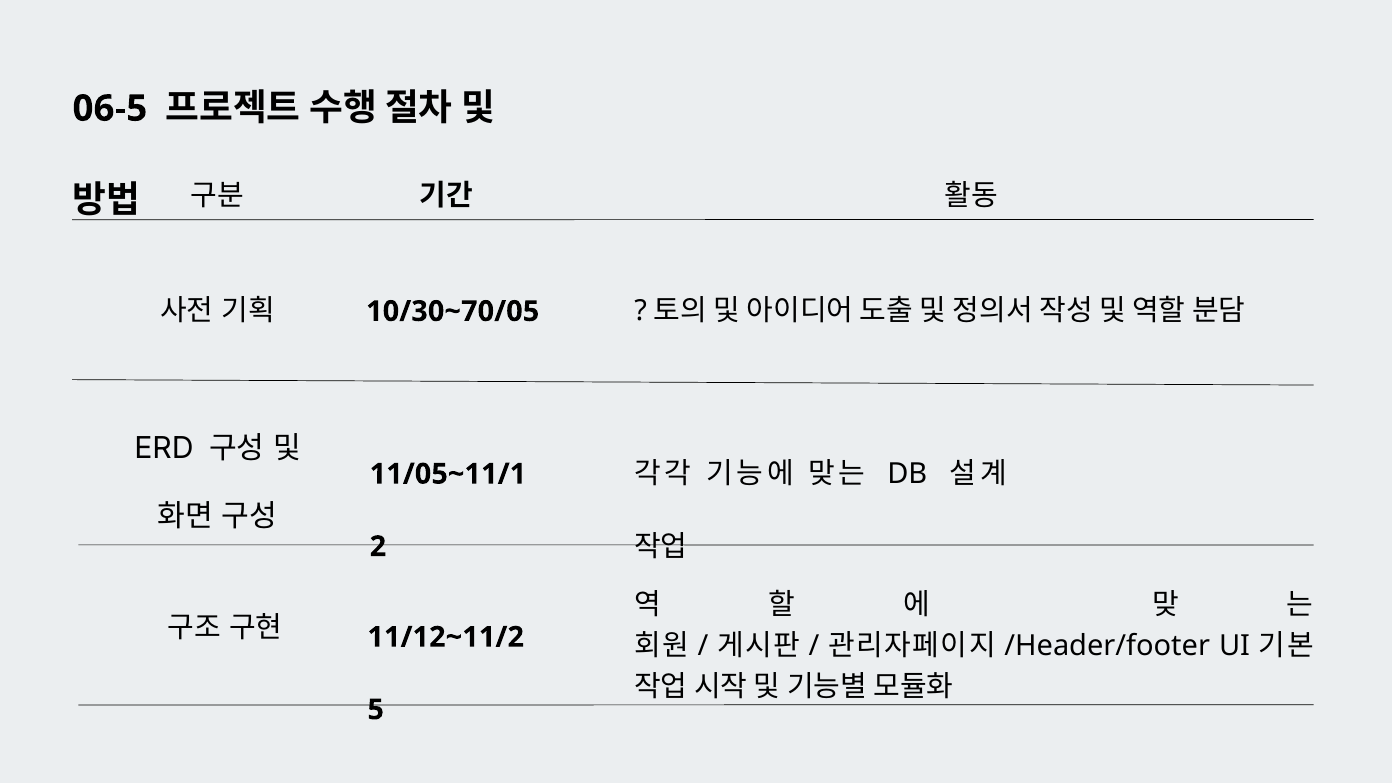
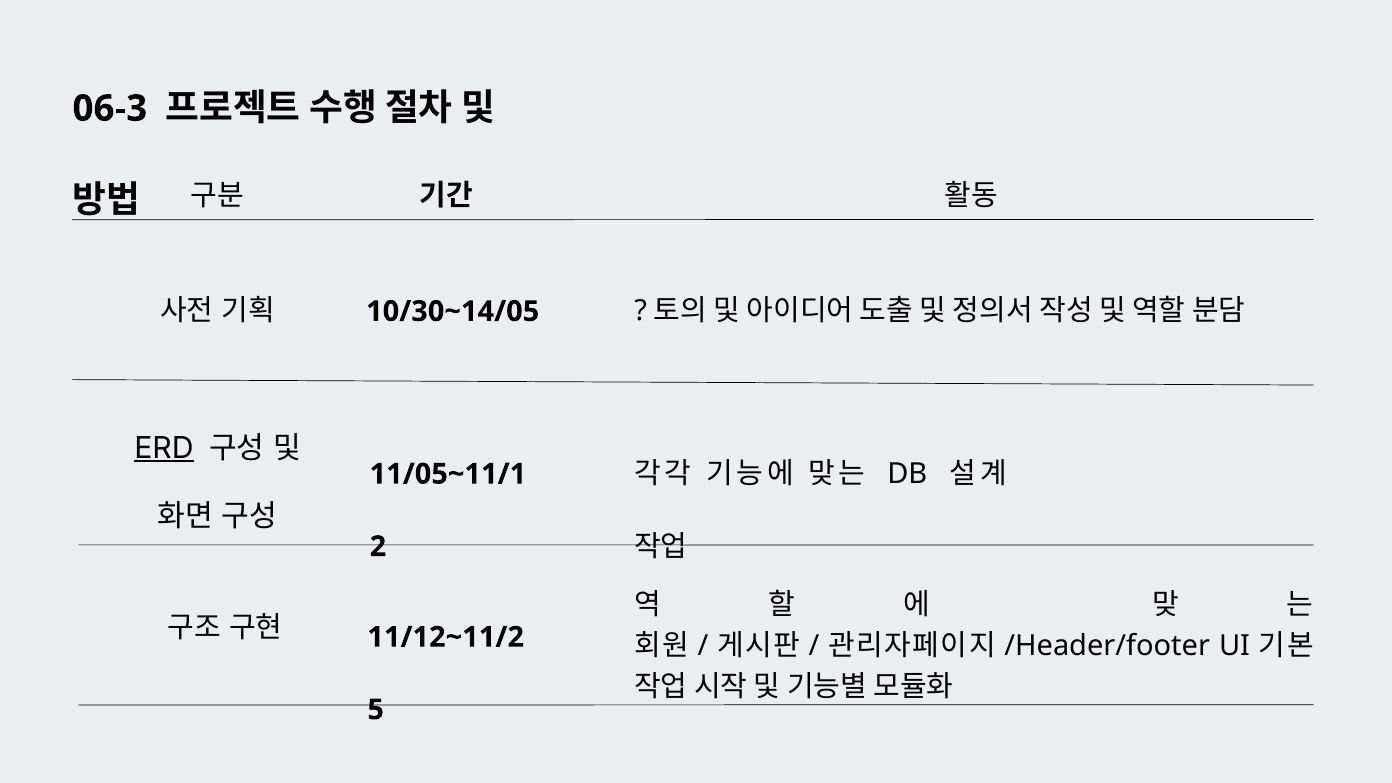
06-5: 06-5 -> 06-3 (110, 109)
10/30~70/05: 10/30~70/05 -> 10/30~14/05 (453, 311)
ERD underline: none -> present (164, 448)
